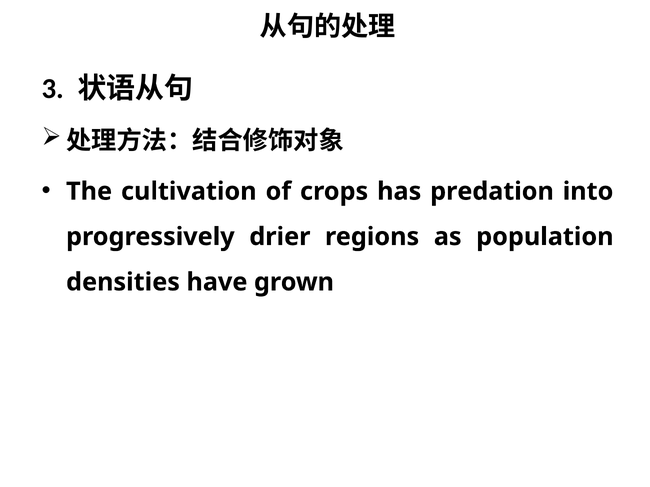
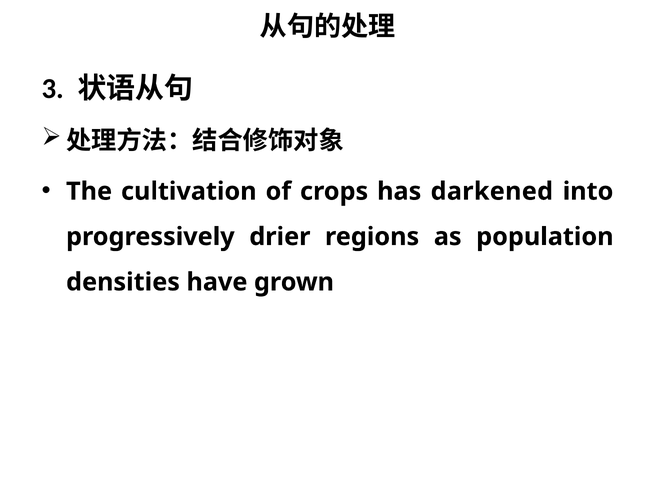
predation: predation -> darkened (492, 192)
